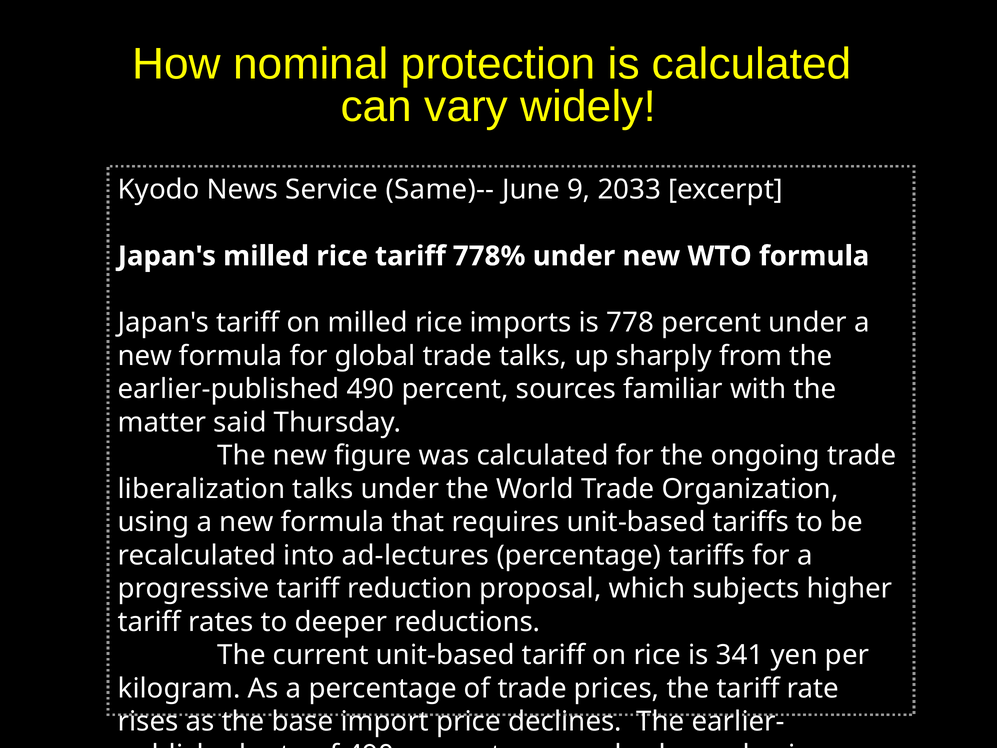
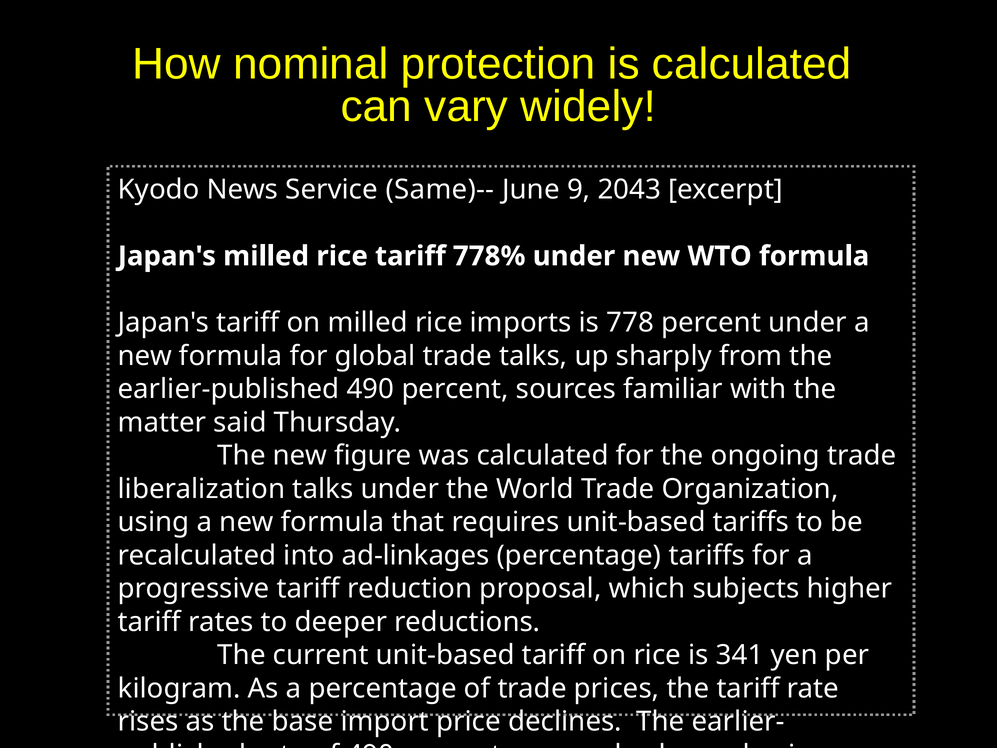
2033: 2033 -> 2043 (629, 190)
ad-lectures: ad-lectures -> ad-linkages (416, 555)
